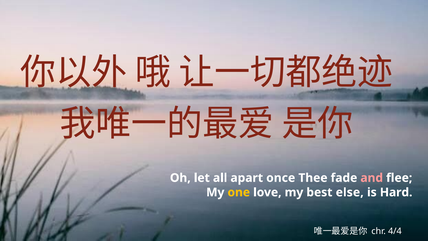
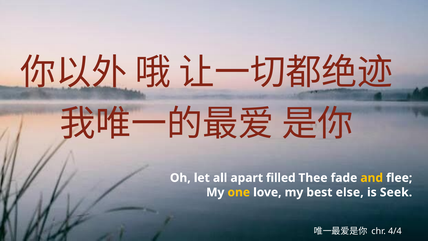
once: once -> filled (281, 178)
and colour: pink -> yellow (372, 178)
Hard: Hard -> Seek (396, 192)
